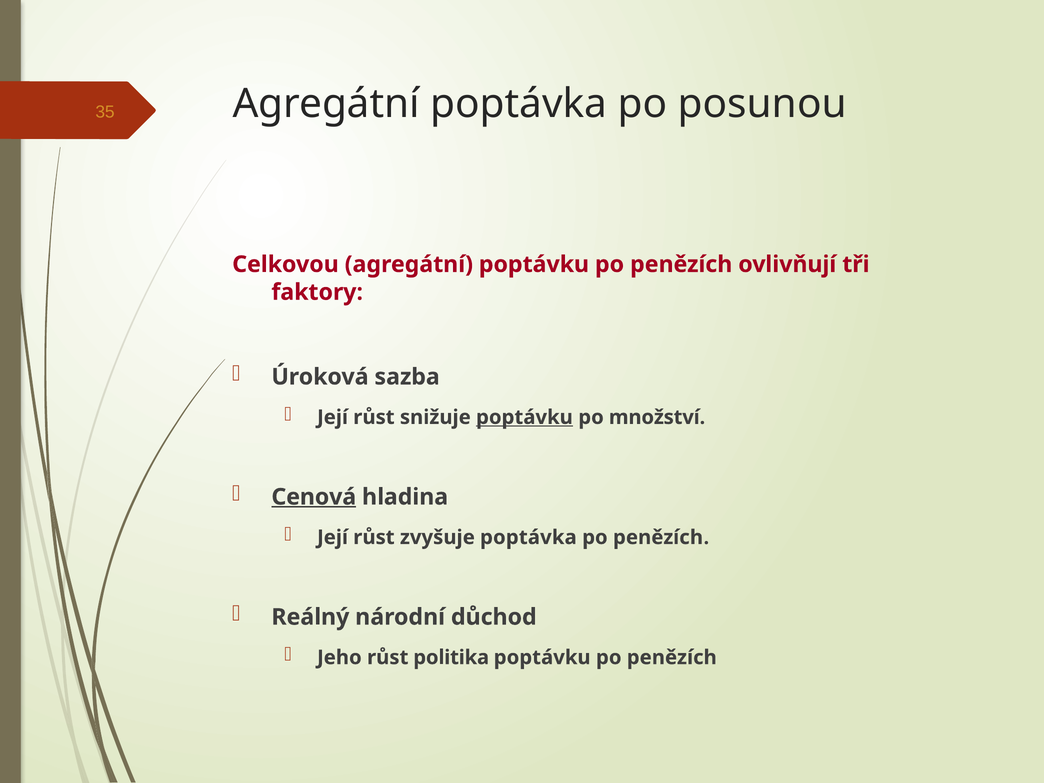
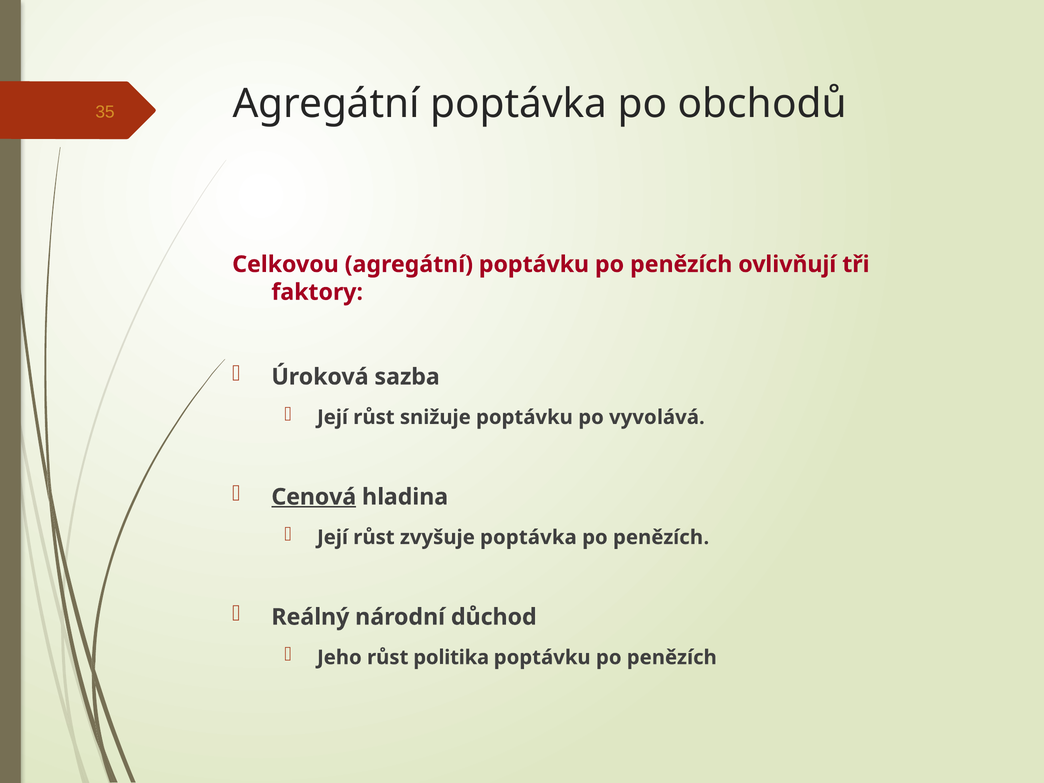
posunou: posunou -> obchodů (762, 104)
poptávku underline: present -> none (524, 417)
množství: množství -> vyvolává (657, 417)
